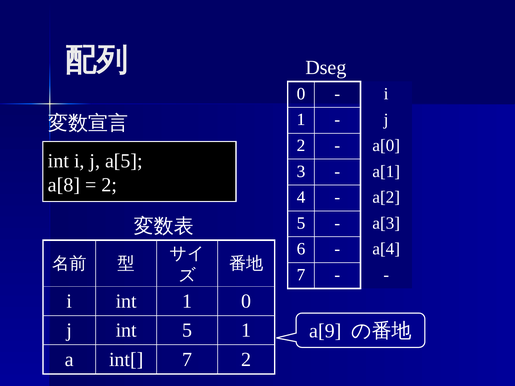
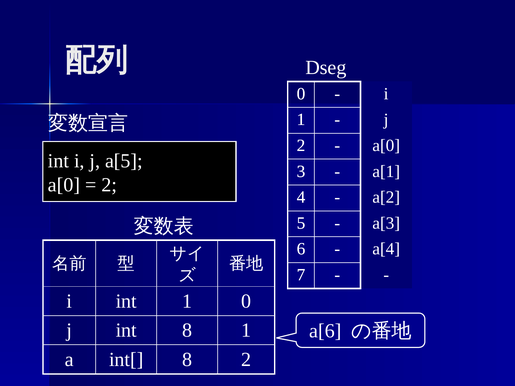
a[8: a[8 -> a[0 (64, 185)
int 5: 5 -> 8 (187, 331)
a[9: a[9 -> a[6 (325, 331)
int[ 7: 7 -> 8 (187, 360)
